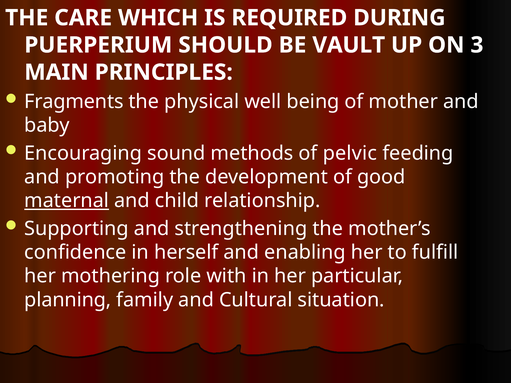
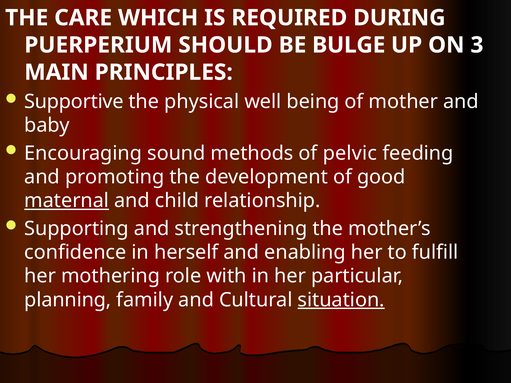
VAULT: VAULT -> BULGE (349, 45)
Fragments: Fragments -> Supportive (74, 102)
situation underline: none -> present (341, 300)
